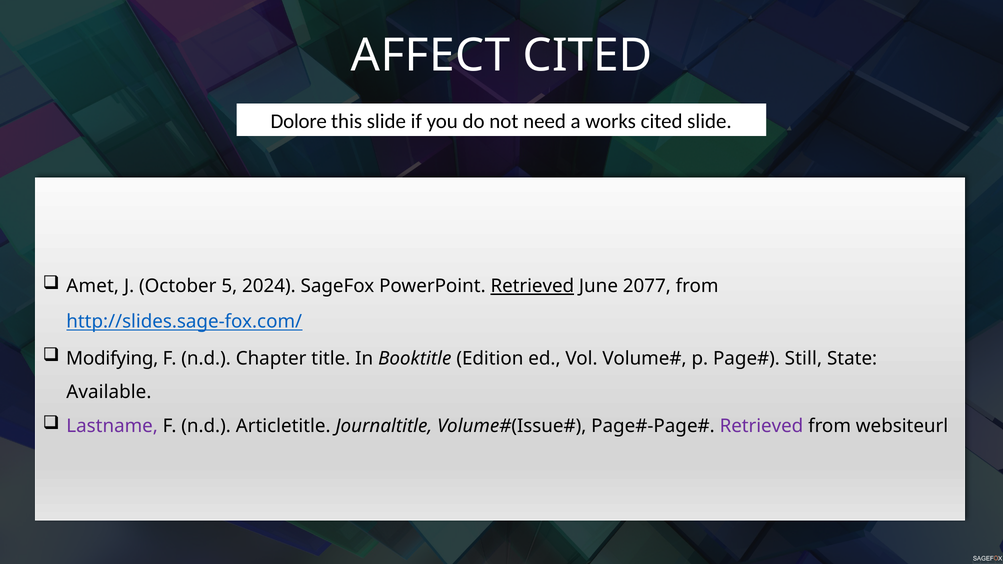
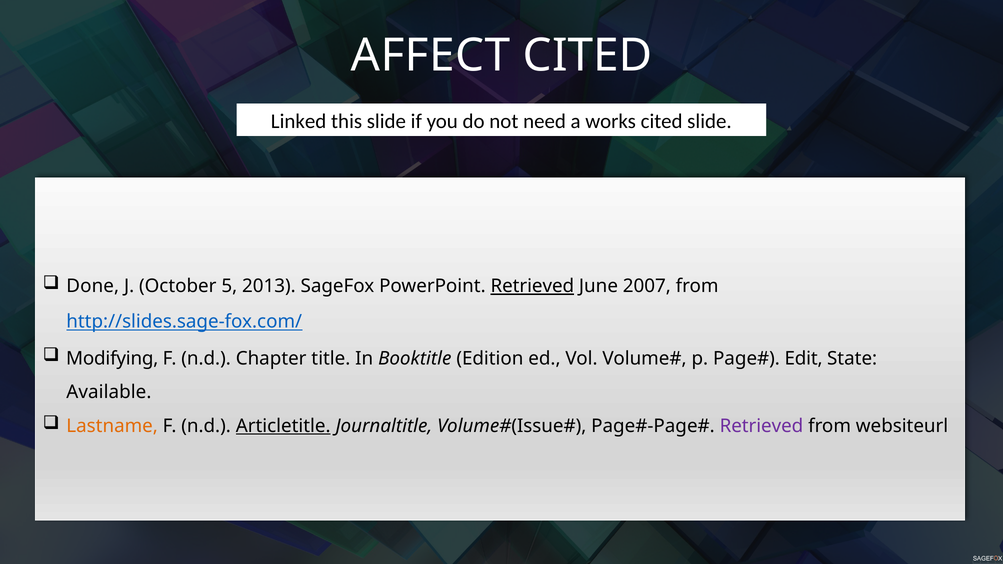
Dolore: Dolore -> Linked (299, 121)
Amet: Amet -> Done (93, 286)
2024: 2024 -> 2013 (269, 286)
2077: 2077 -> 2007 (647, 286)
Still: Still -> Edit (804, 358)
Lastname colour: purple -> orange (112, 426)
Articletitle underline: none -> present (283, 426)
